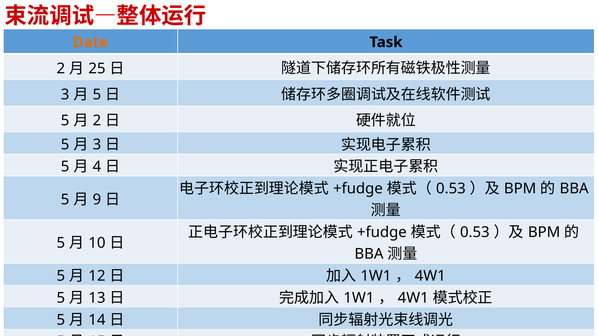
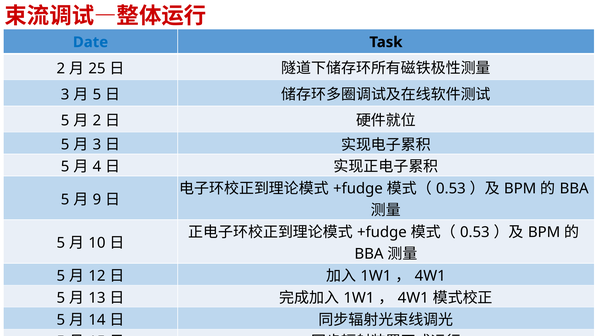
Date colour: orange -> blue (90, 42)
